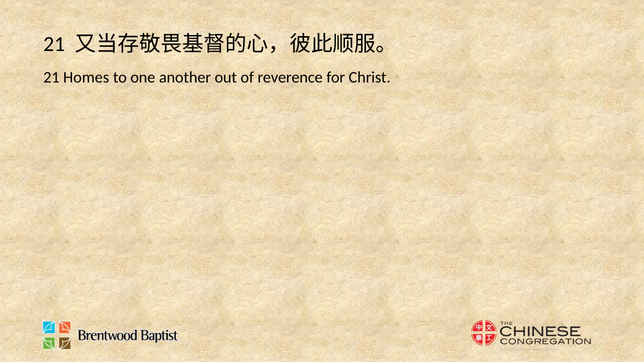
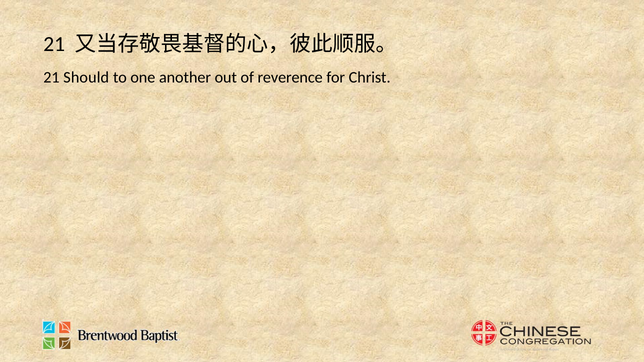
Homes: Homes -> Should (86, 77)
